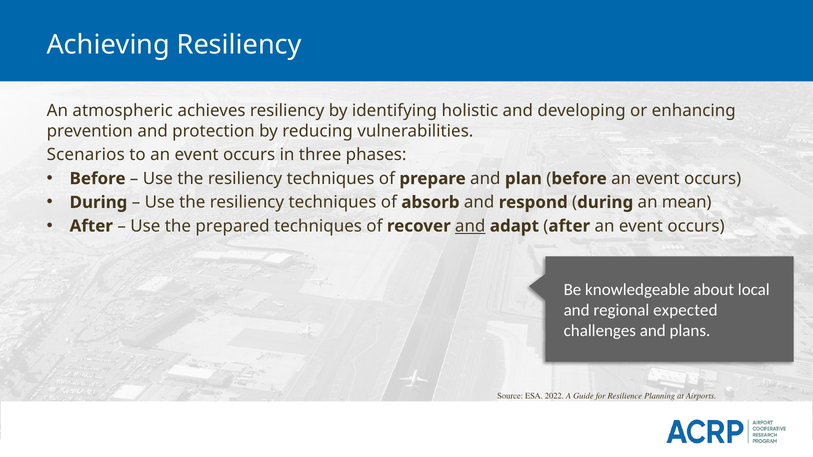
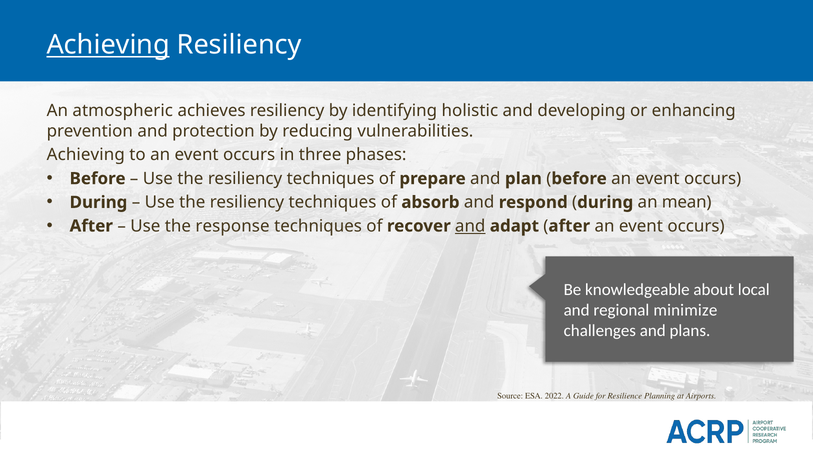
Achieving underline: none -> present (108, 45)
Scenarios: Scenarios -> Achieving (86, 155)
prepared: prepared -> response (233, 226)
expected: expected -> minimize (685, 310)
